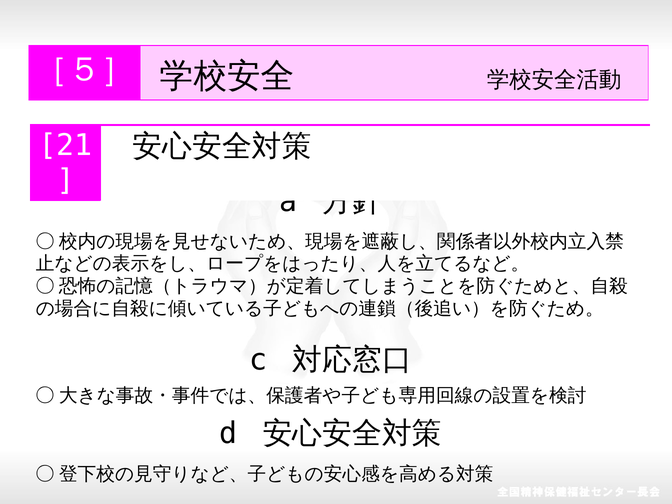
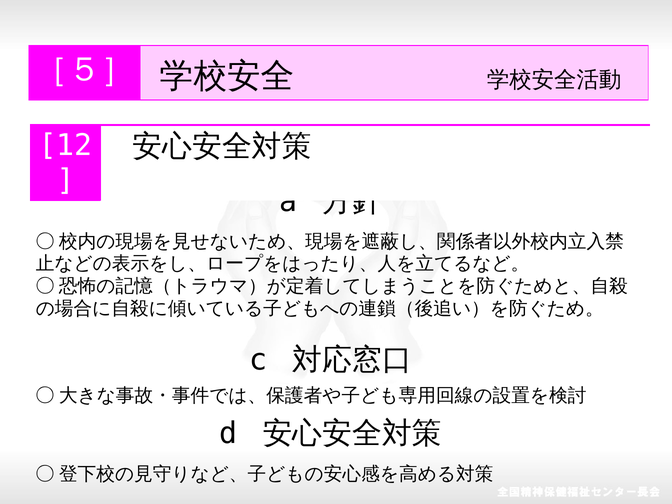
21: 21 -> 12 (65, 146)
